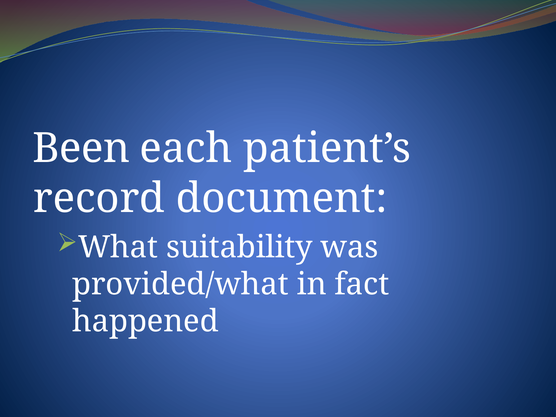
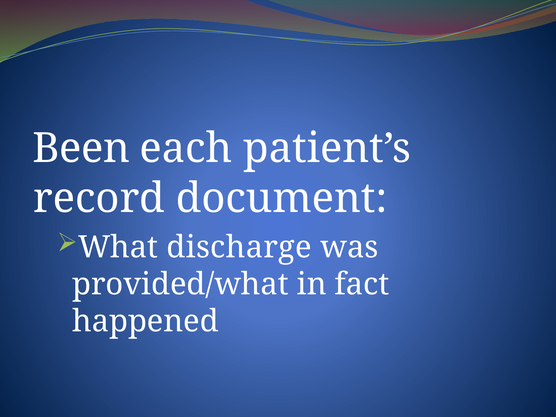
suitability: suitability -> discharge (239, 247)
